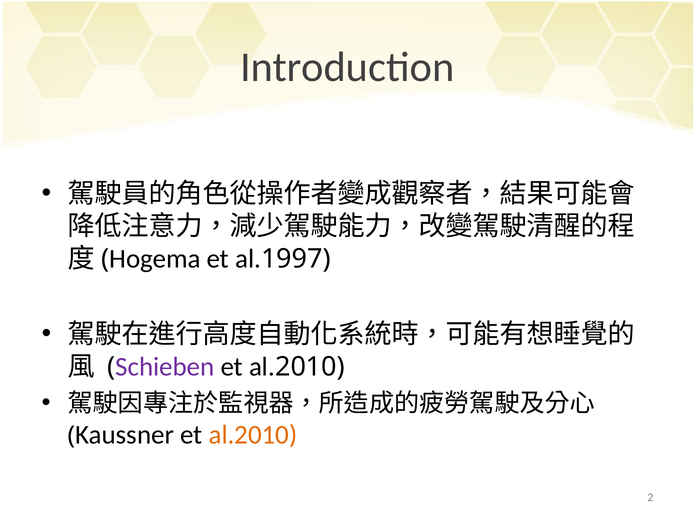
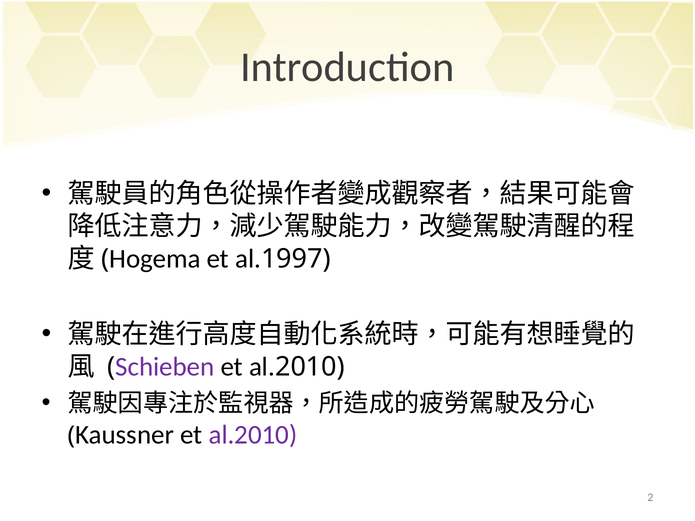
al.2010 colour: orange -> purple (253, 435)
